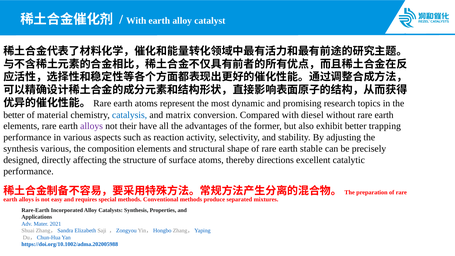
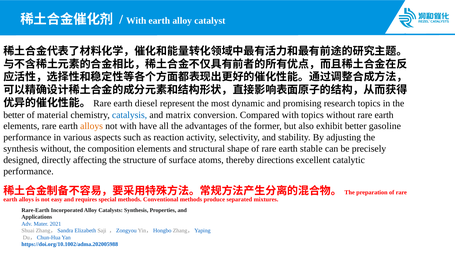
earth atoms: atoms -> diesel (146, 103)
with diesel: diesel -> topics (312, 115)
alloys colour: purple -> orange (92, 126)
not their: their -> with (128, 126)
trapping: trapping -> gasoline (385, 126)
synthesis various: various -> without (56, 149)
